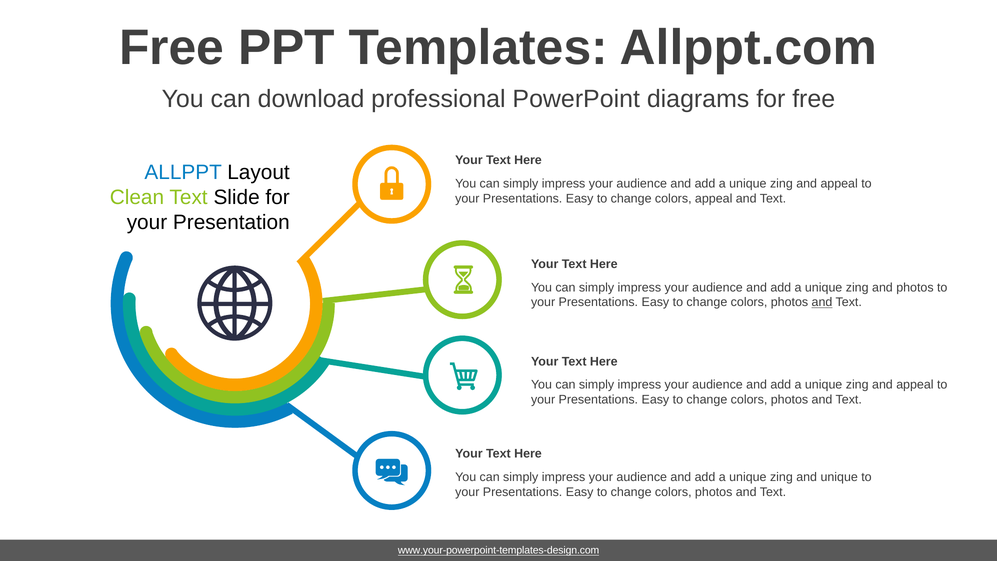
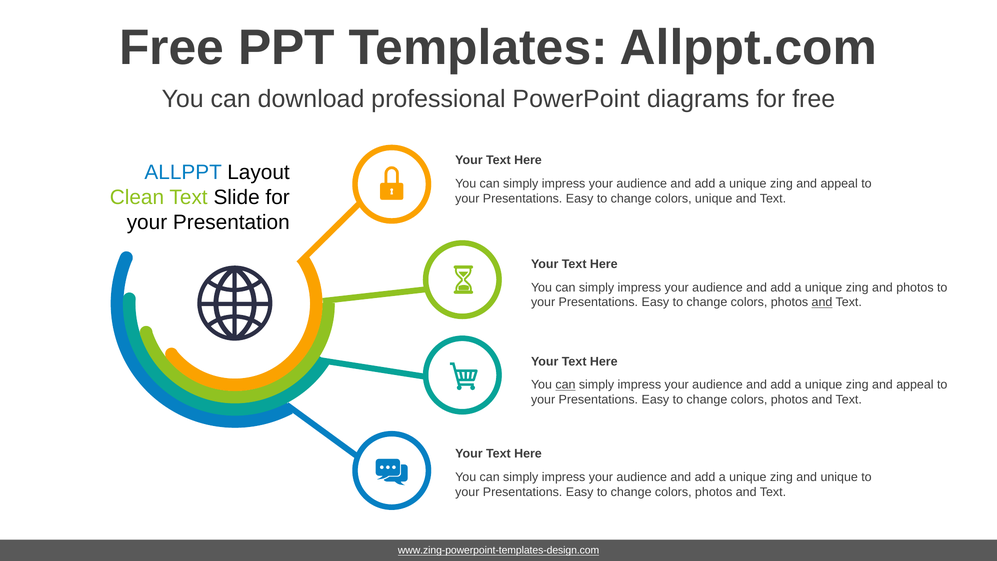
colors appeal: appeal -> unique (714, 198)
can underline: none -> present (565, 385)
www.your-powerpoint-templates-design.com: www.your-powerpoint-templates-design.com -> www.zing-powerpoint-templates-design.com (499, 550)
